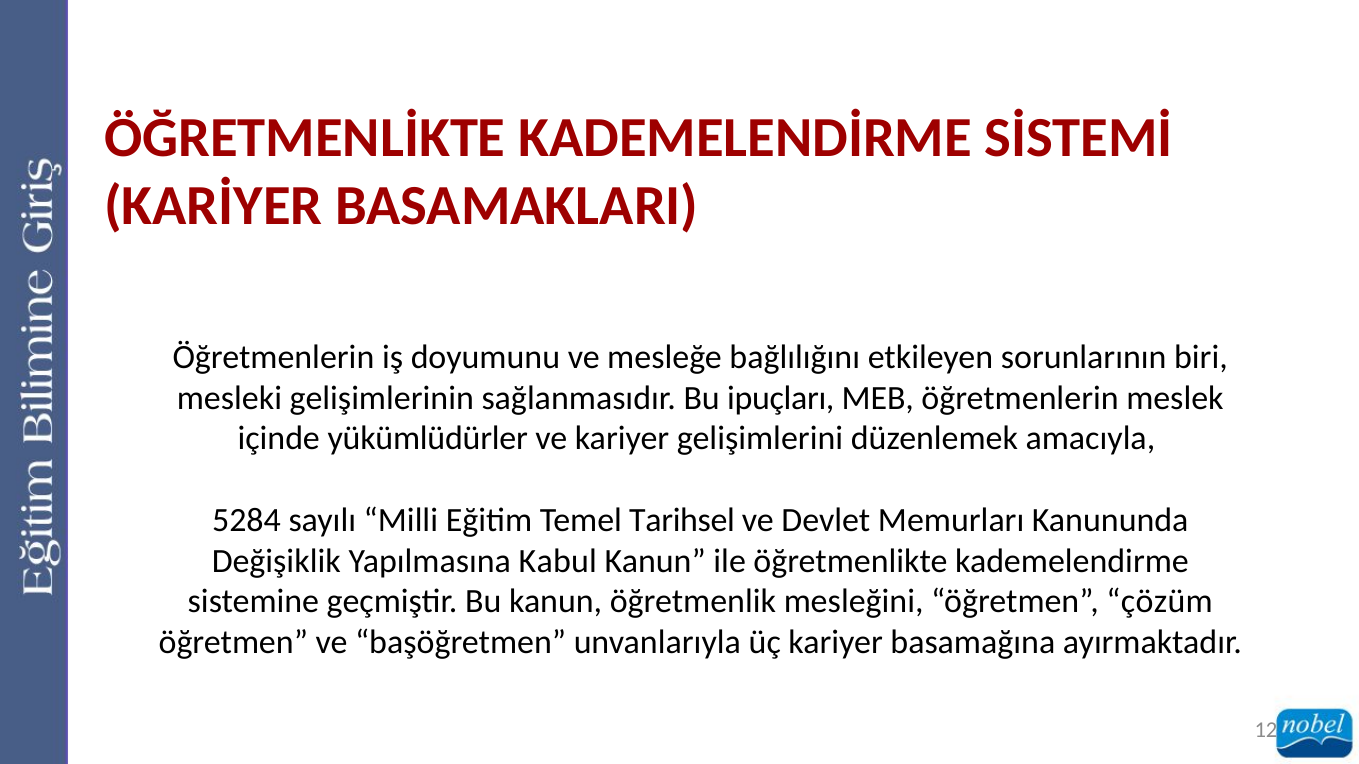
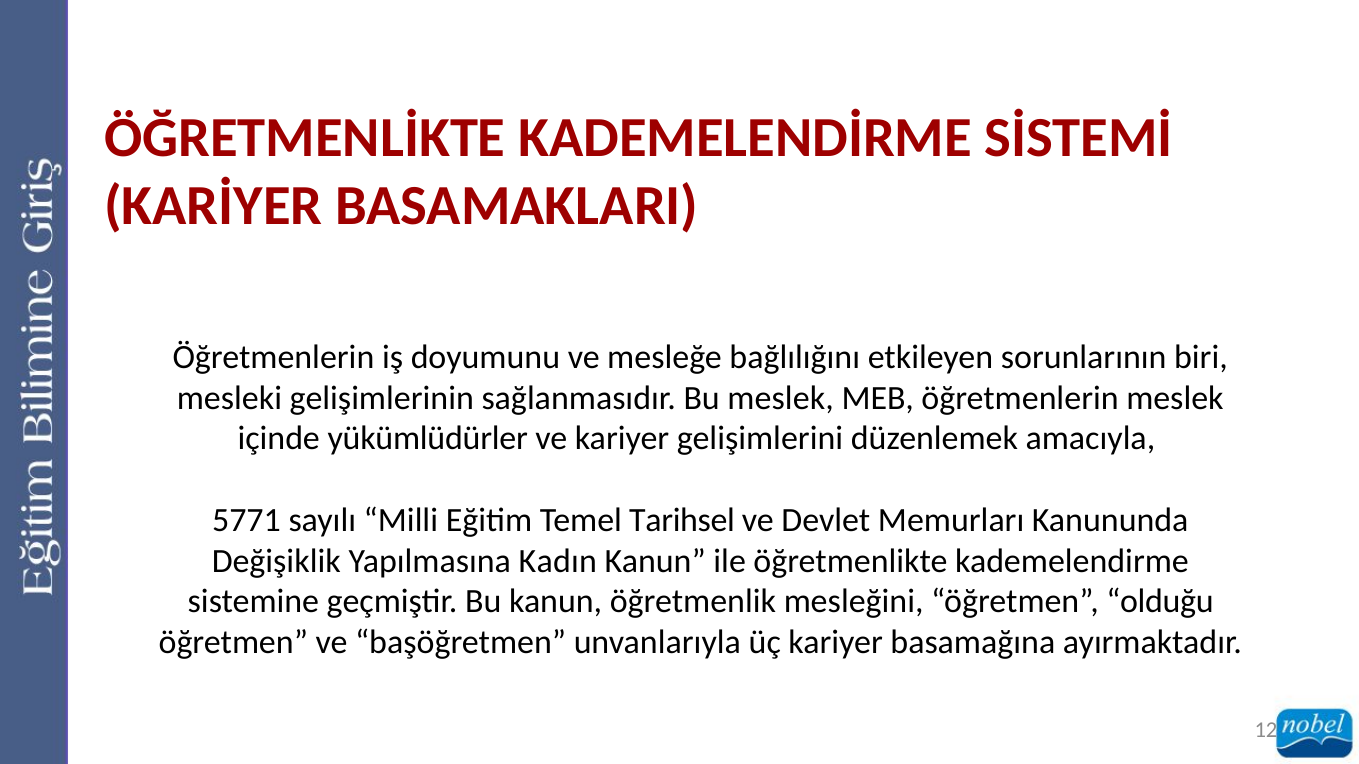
Bu ipuçları: ipuçları -> meslek (781, 398)
5284: 5284 -> 5771 (246, 521)
Kabul: Kabul -> Kadın (558, 561)
çözüm: çözüm -> olduğu (1160, 602)
